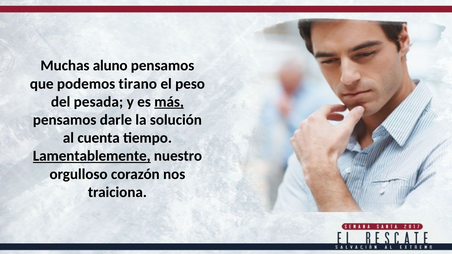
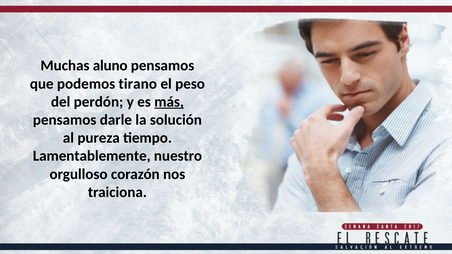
pesada: pesada -> perdón (98, 102)
cuenta: cuenta -> pureza (99, 138)
Lamentablemente underline: present -> none (92, 156)
